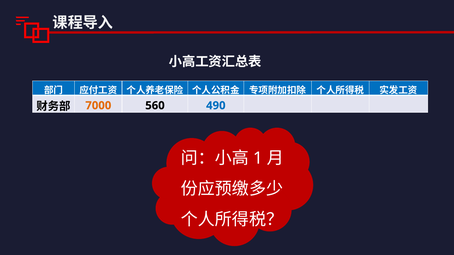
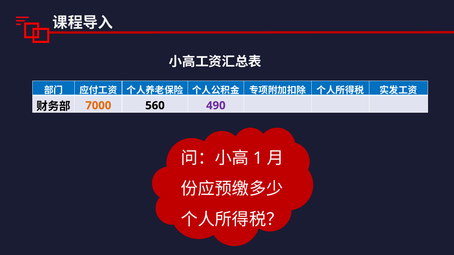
490 colour: blue -> purple (216, 106)
